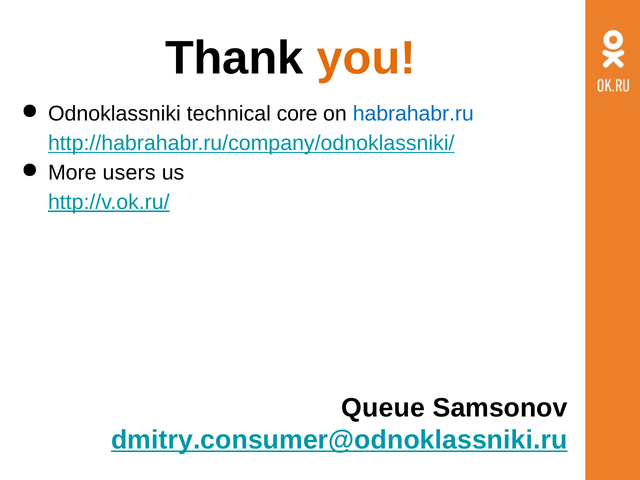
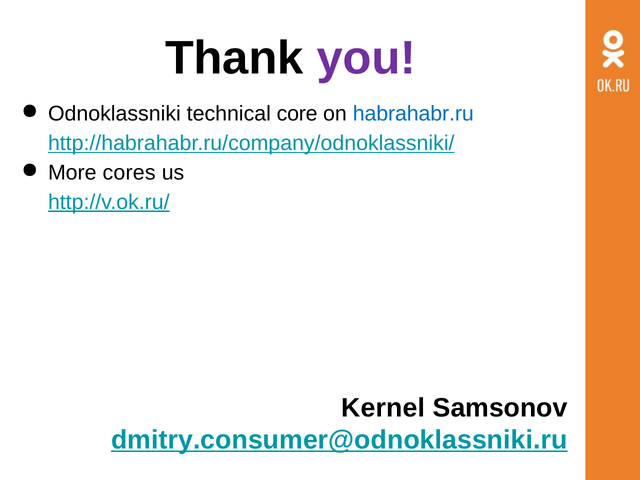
you colour: orange -> purple (366, 58)
users: users -> cores (129, 173)
Queue: Queue -> Kernel (383, 408)
